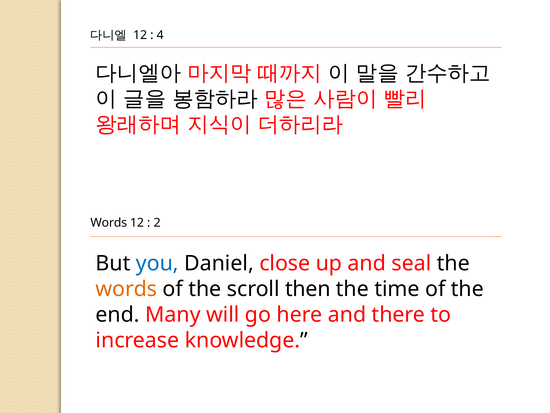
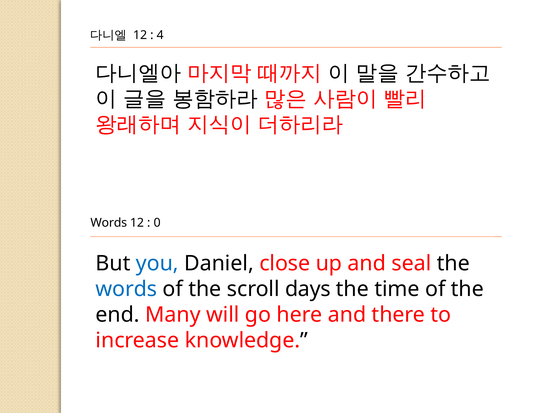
2: 2 -> 0 (157, 223)
words colour: orange -> blue (126, 289)
then: then -> days (308, 289)
